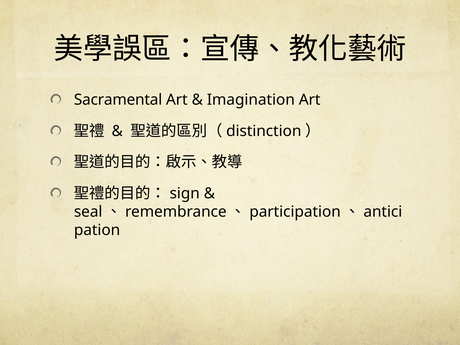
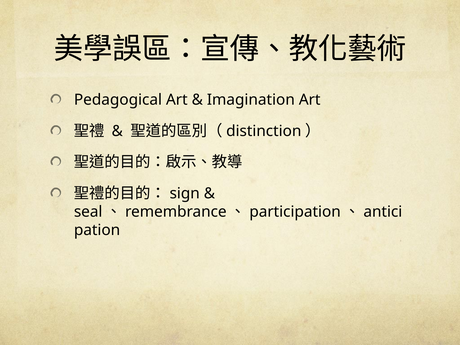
Sacramental: Sacramental -> Pedagogical (118, 100)
